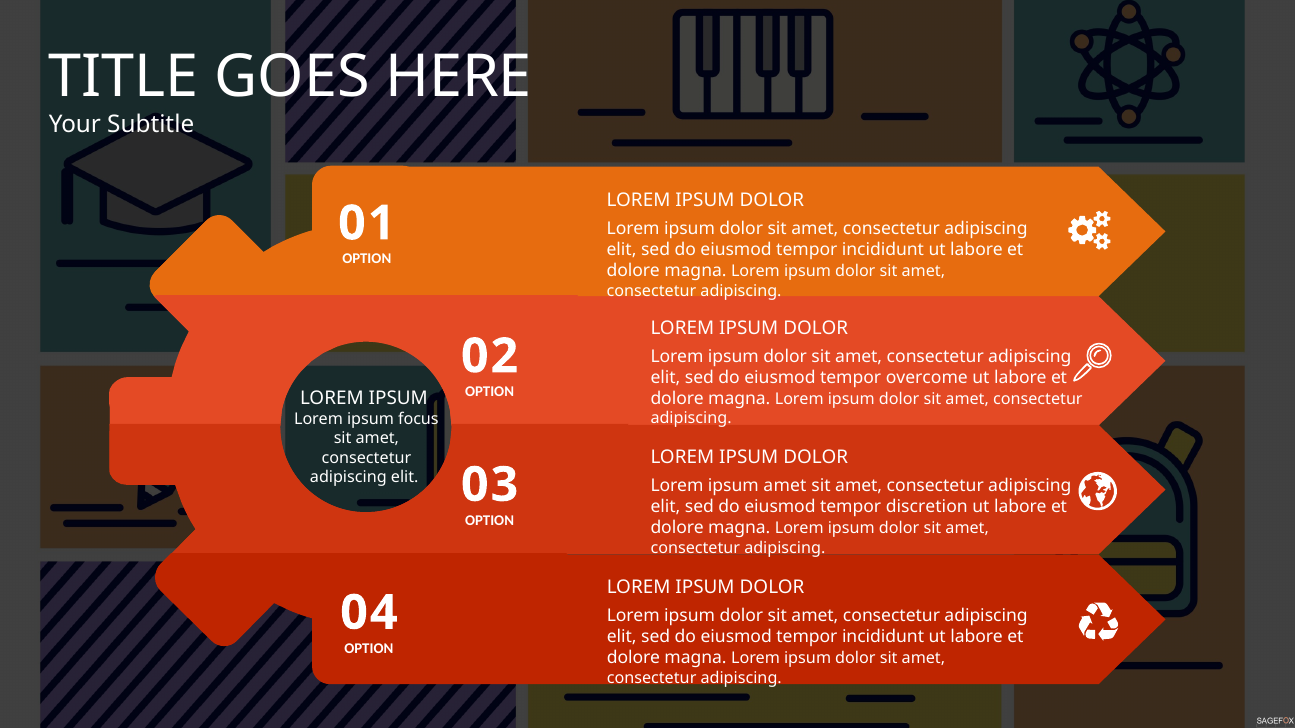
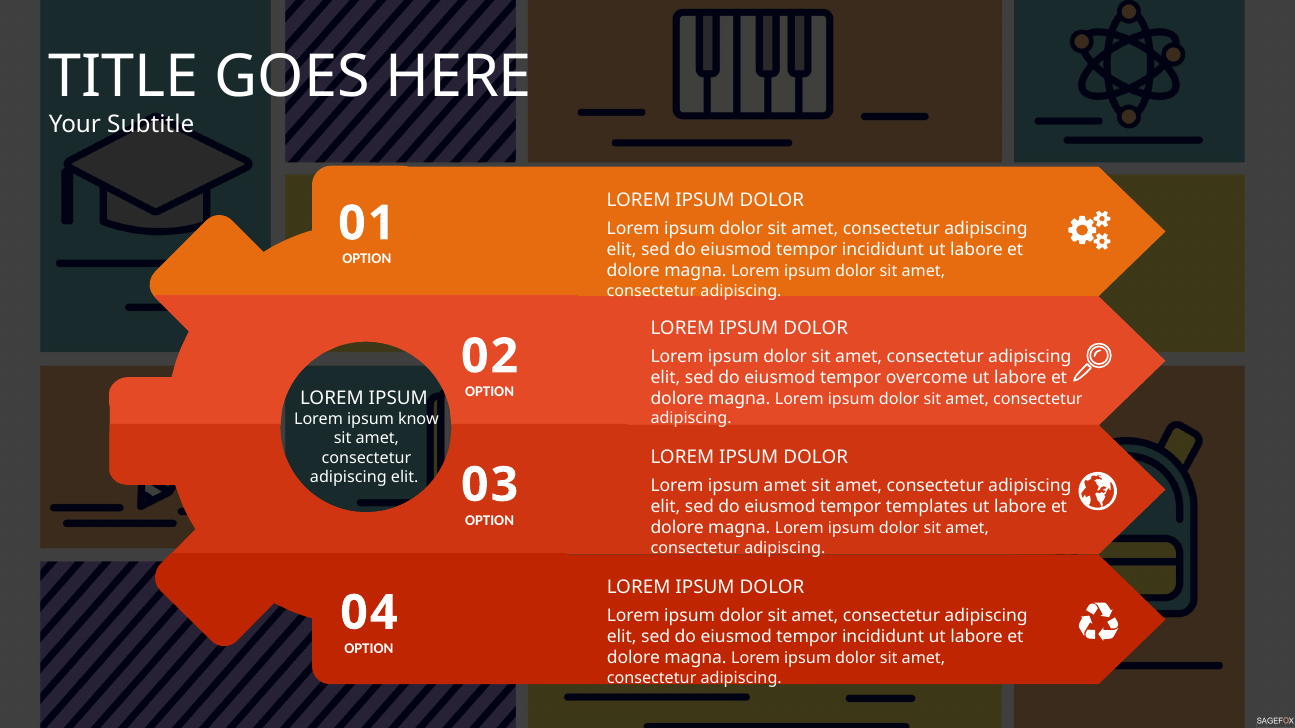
focus: focus -> know (418, 419)
discretion: discretion -> templates (927, 507)
